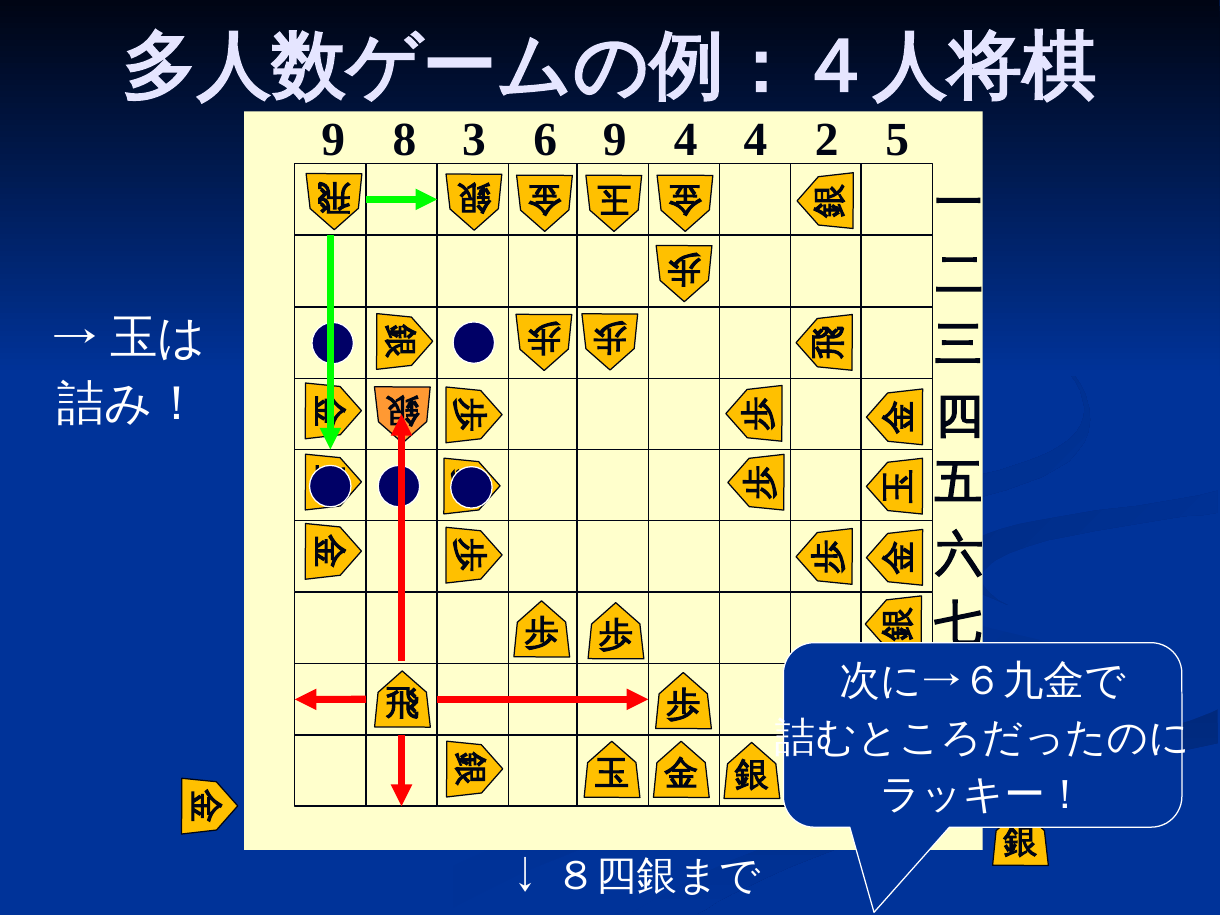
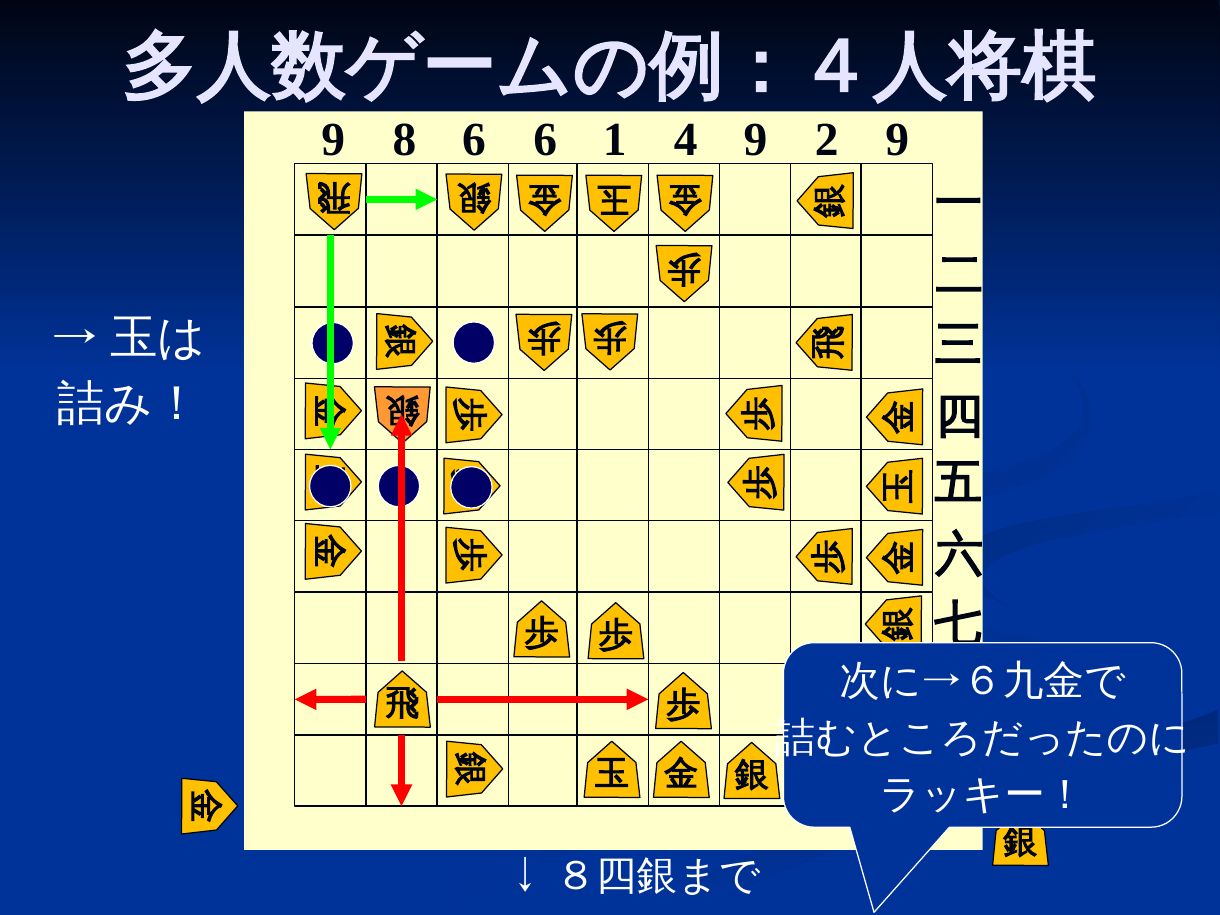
8 3: 3 -> 6 (474, 140)
6 9: 9 -> 1 (615, 140)
4 4: 4 -> 9 (755, 140)
2 5: 5 -> 9 (897, 139)
